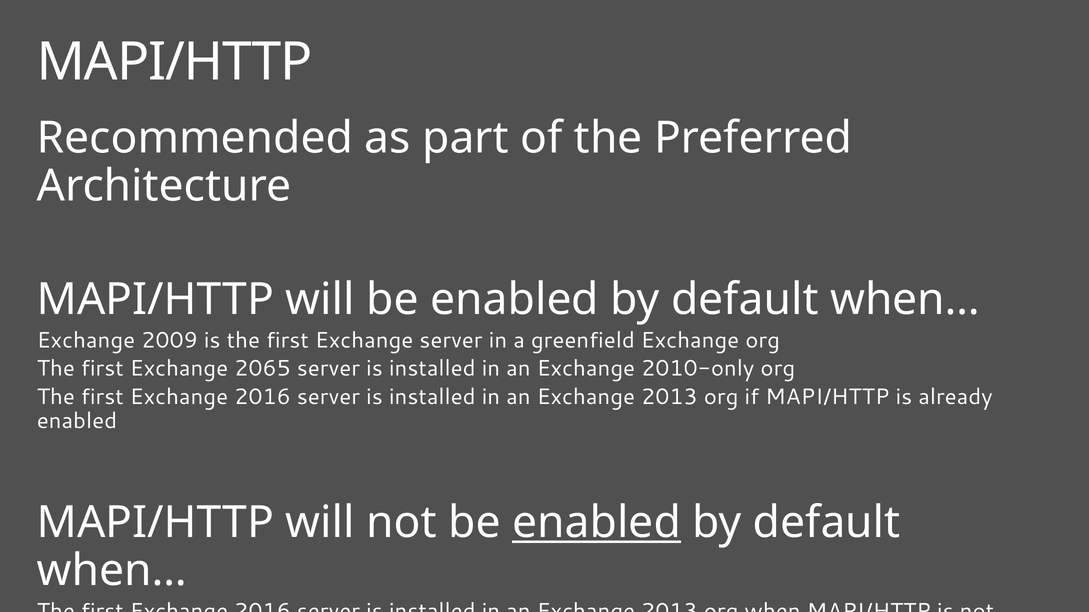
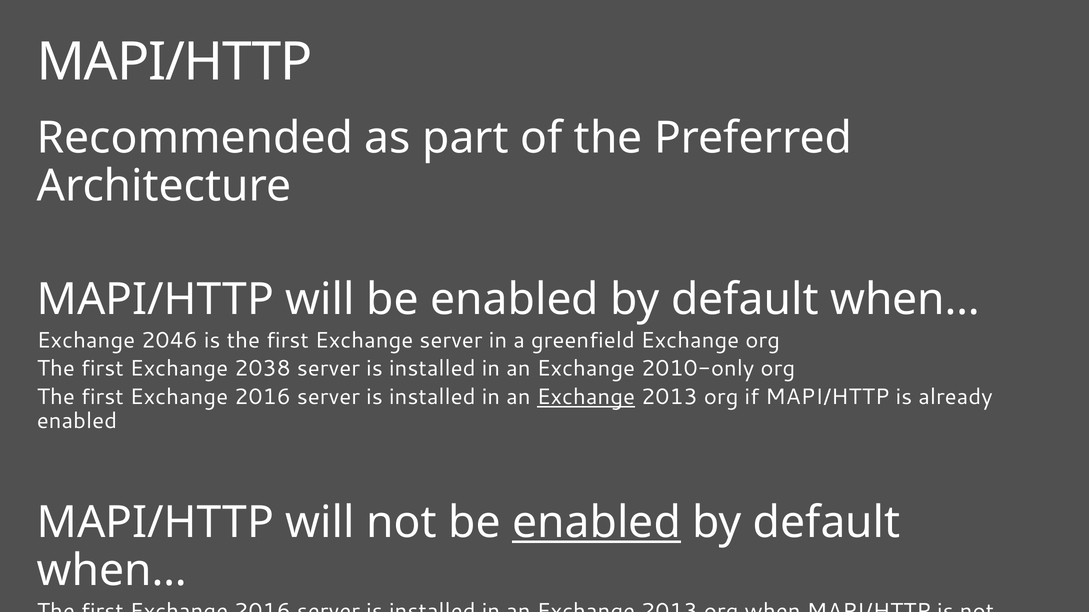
2009: 2009 -> 2046 (170, 340)
2065: 2065 -> 2038 (263, 369)
Exchange underline: none -> present (586, 397)
